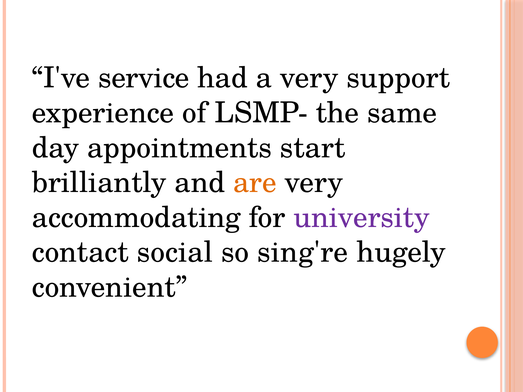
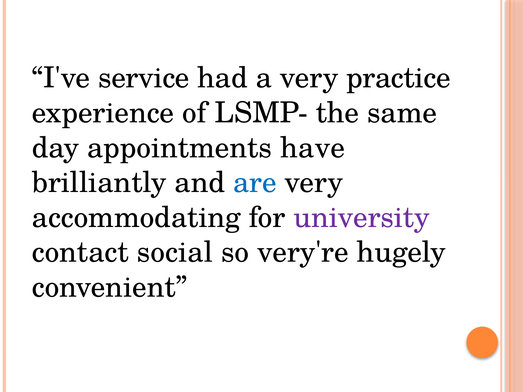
support: support -> practice (398, 78)
start: start -> have (313, 148)
are colour: orange -> blue (255, 183)
sing're: sing're -> very're (303, 252)
